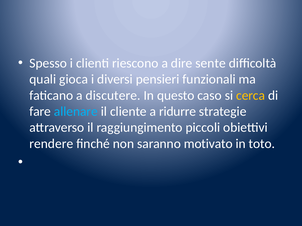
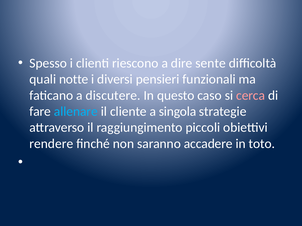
gioca: gioca -> notte (74, 79)
cerca colour: yellow -> pink (251, 96)
ridurre: ridurre -> singola (178, 112)
motivato: motivato -> accadere (208, 144)
